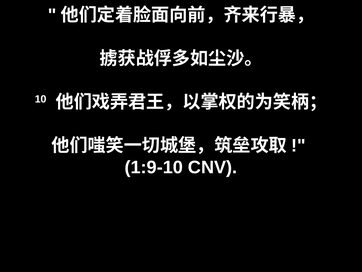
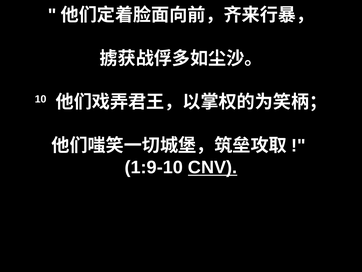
CNV underline: none -> present (213, 167)
